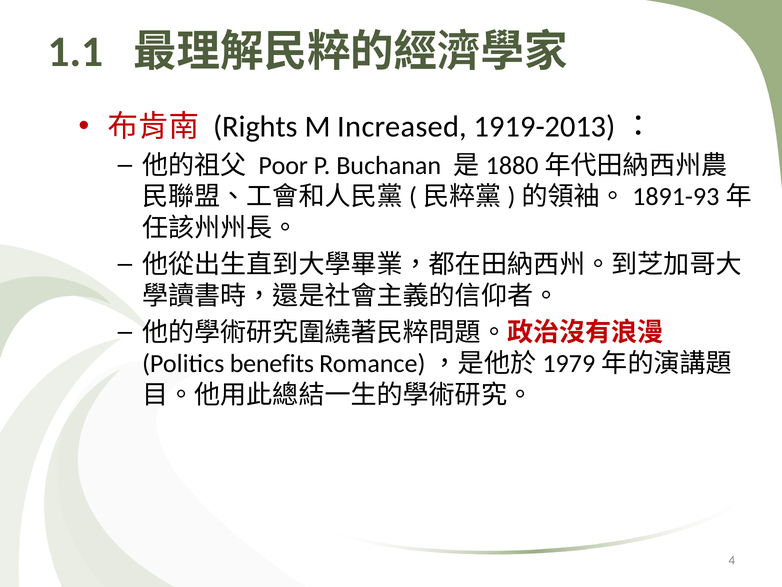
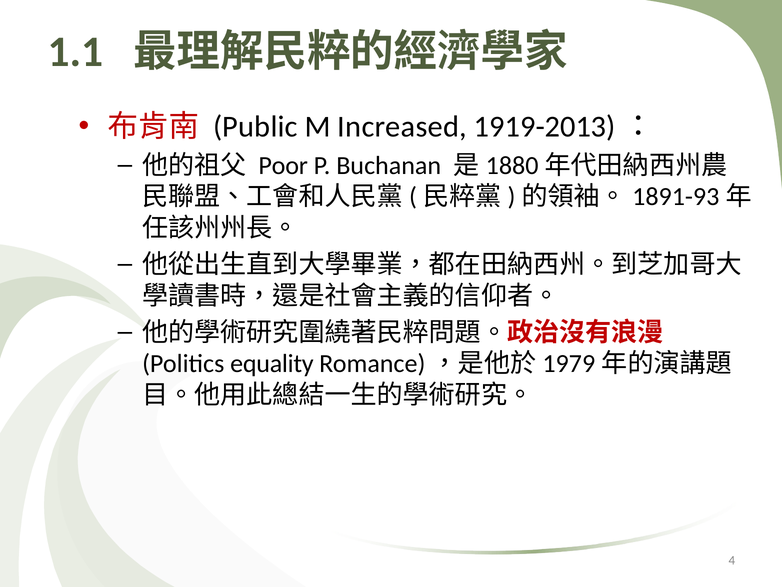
Rights: Rights -> Public (255, 127)
benefits: benefits -> equality (272, 364)
